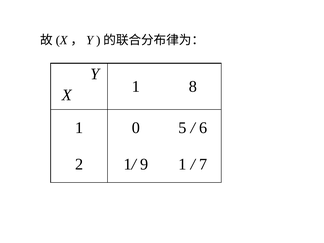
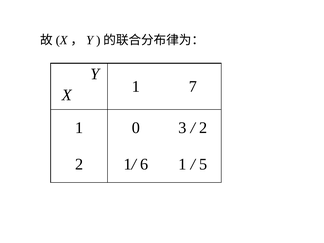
8: 8 -> 7 (193, 86)
5: 5 -> 3 (182, 128)
6: 6 -> 2 (203, 128)
9: 9 -> 6 (144, 164)
7: 7 -> 5 (203, 164)
